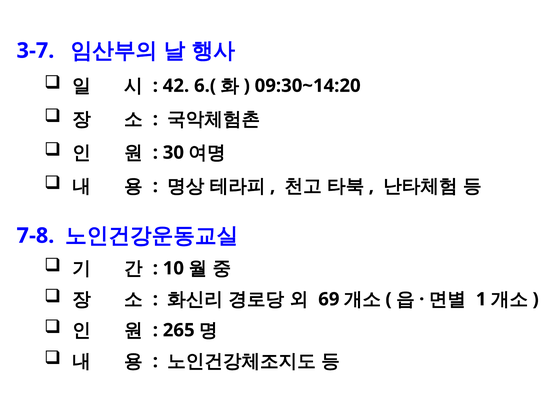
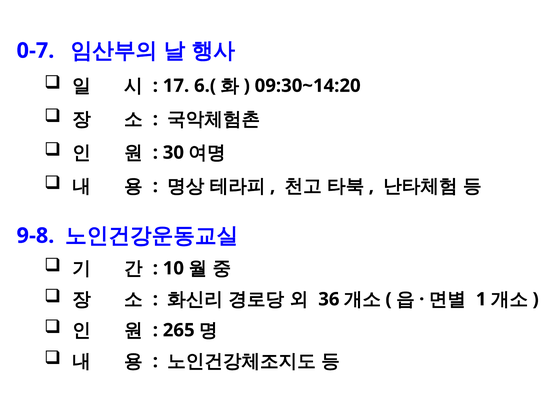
3-7: 3-7 -> 0-7 (35, 51)
42: 42 -> 17 (176, 86)
7-8: 7-8 -> 9-8 (35, 236)
69: 69 -> 36 (329, 299)
